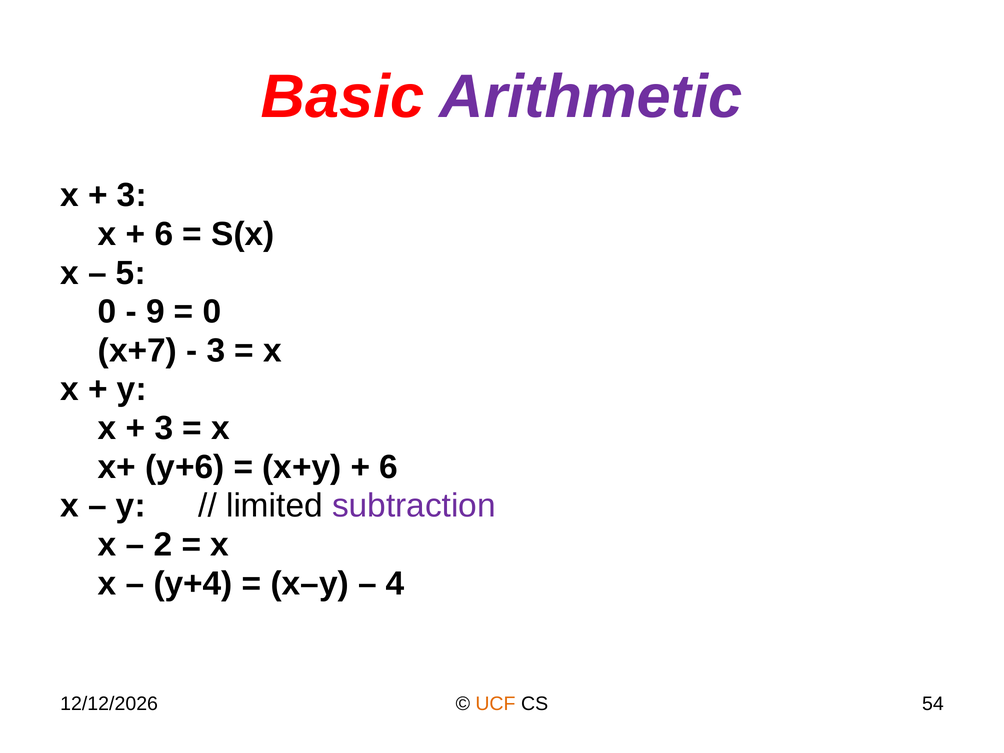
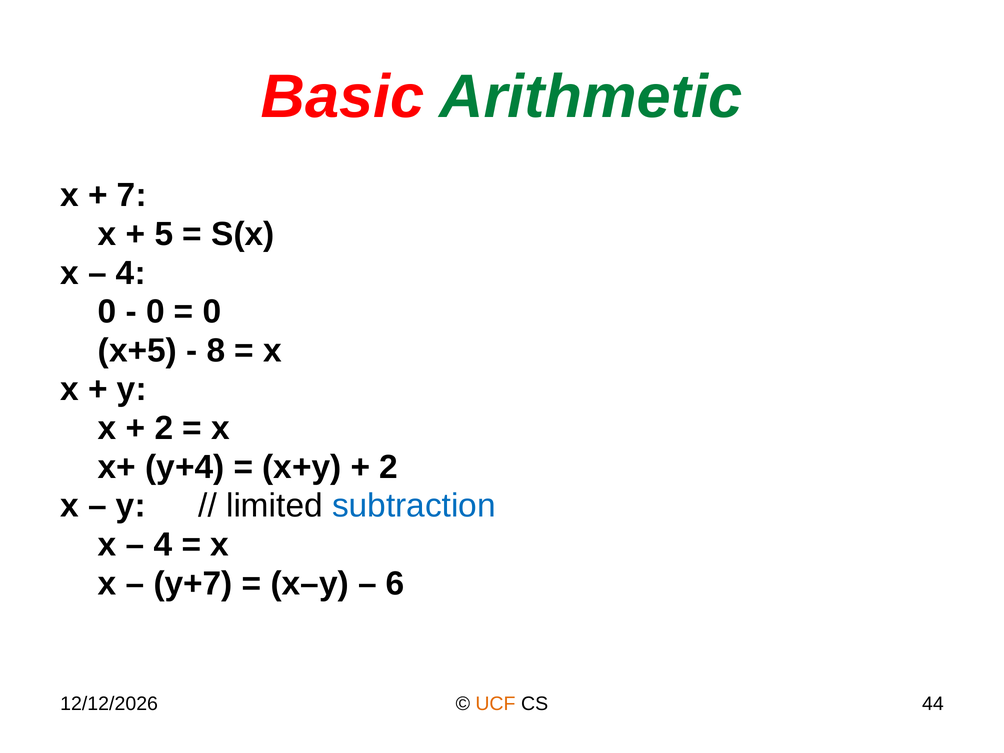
Arithmetic colour: purple -> green (591, 97)
3: 3 -> 7 (132, 195)
6: 6 -> 5 (164, 234)
5: 5 -> 4 (131, 273)
9: 9 -> 0 (155, 312)
x+7: x+7 -> x+5 (137, 351)
3: 3 -> 8 (216, 351)
3: 3 -> 2 (164, 428)
y+6: y+6 -> y+4 (185, 467)
6: 6 -> 2 (389, 467)
subtraction colour: purple -> blue (414, 506)
2: 2 -> 4 (163, 545)
y+4: y+4 -> y+7 (193, 584)
4: 4 -> 6 (395, 584)
54: 54 -> 44 (933, 704)
